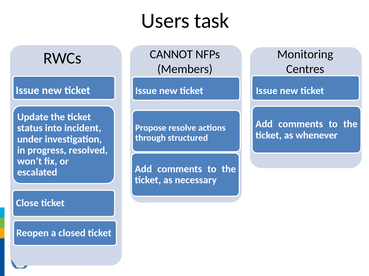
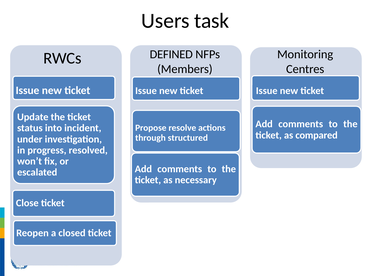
CANNOT: CANNOT -> DEFINED (171, 55)
whenever: whenever -> compared (317, 136)
